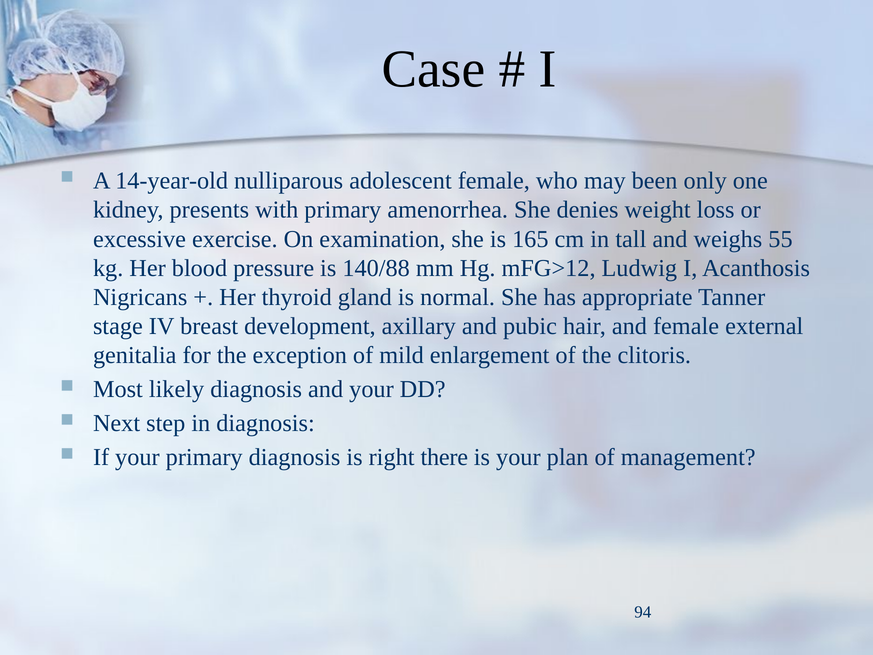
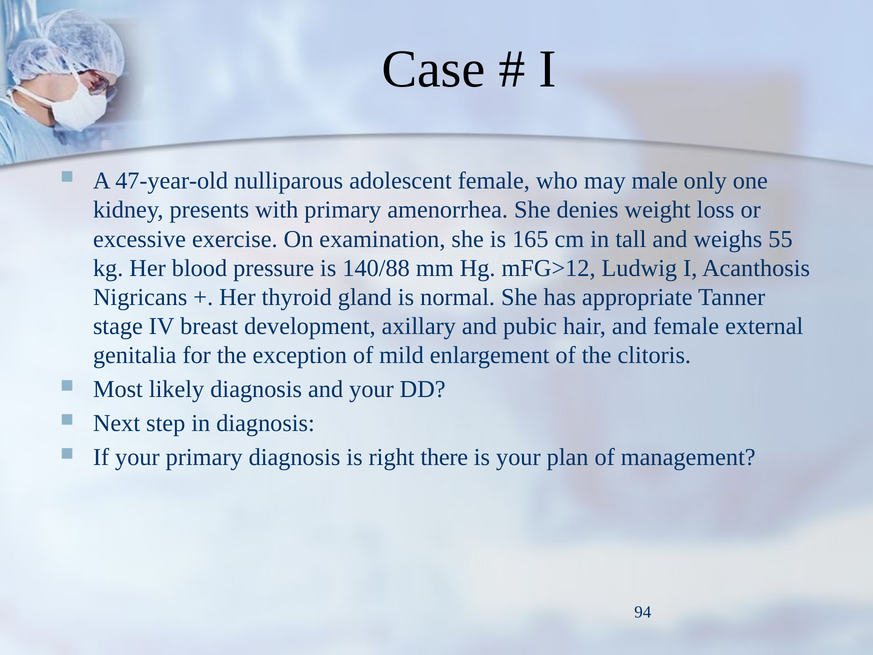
14-year-old: 14-year-old -> 47-year-old (172, 181)
been: been -> male (655, 181)
